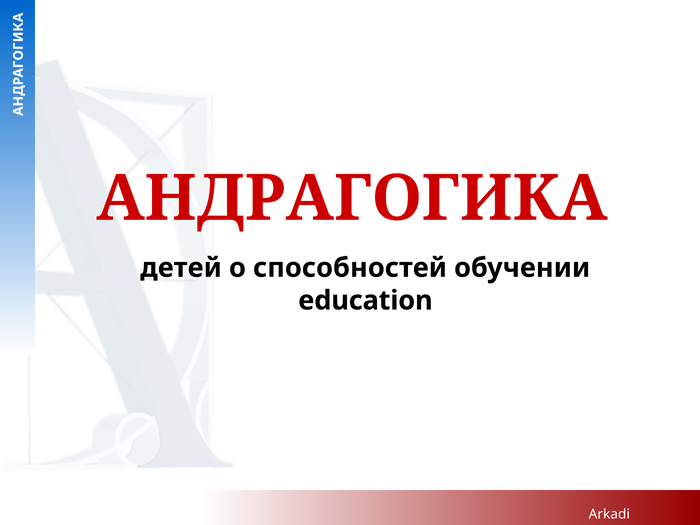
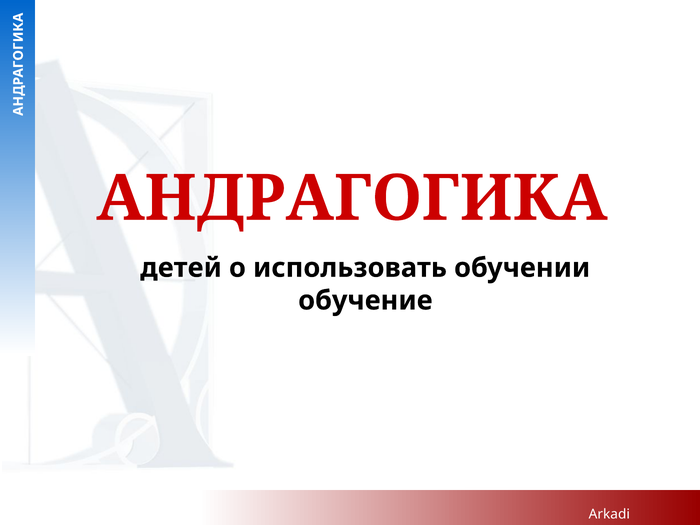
способностей: способностей -> использовать (350, 268)
education: education -> обучение (365, 301)
